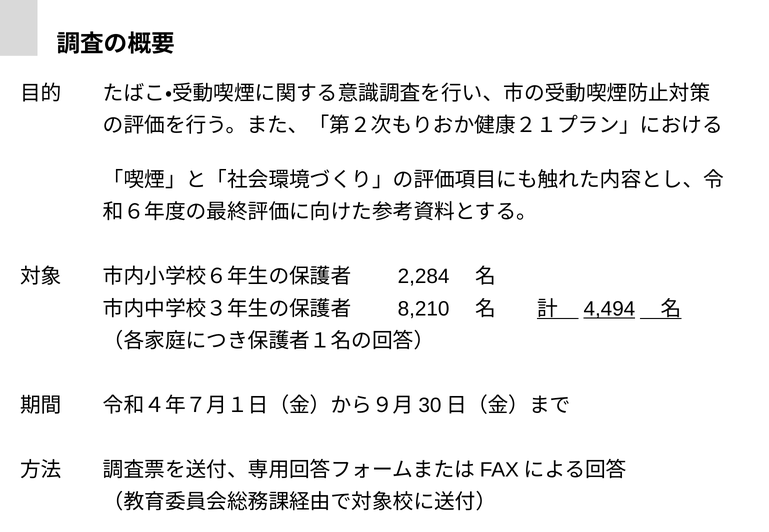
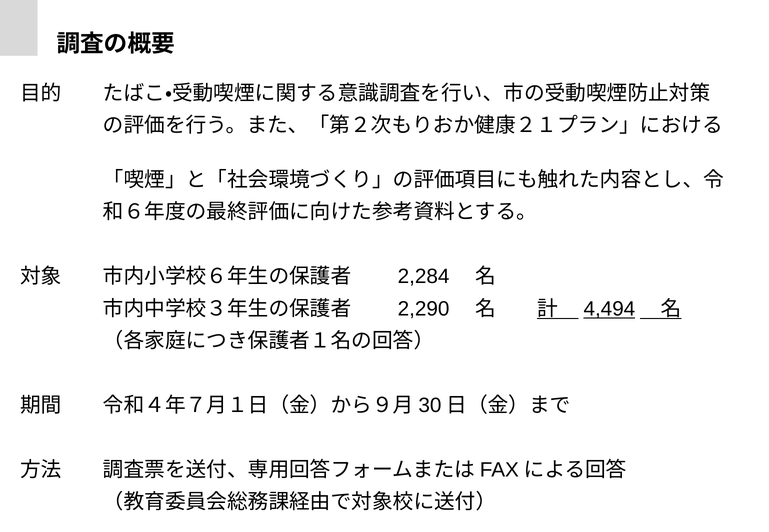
8,210: 8,210 -> 2,290 (424, 309)
